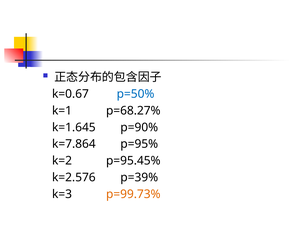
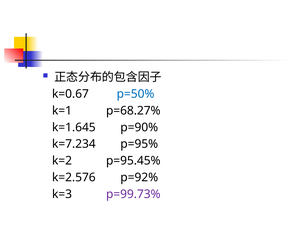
k=7.864: k=7.864 -> k=7.234 (74, 144)
p=39%: p=39% -> p=92% (139, 178)
p=99.73% colour: orange -> purple (133, 194)
